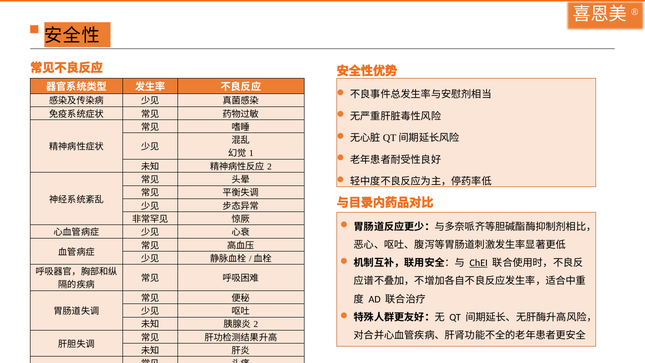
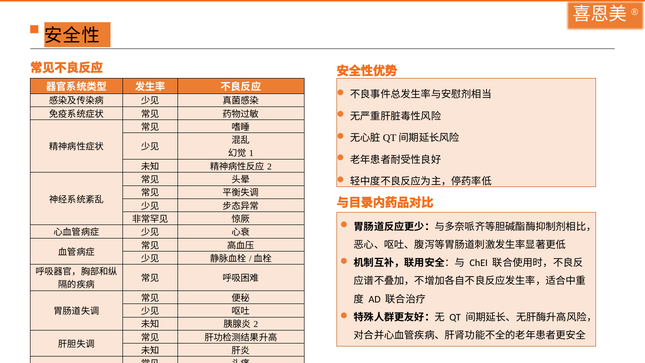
ChEI underline: present -> none (479, 263)
